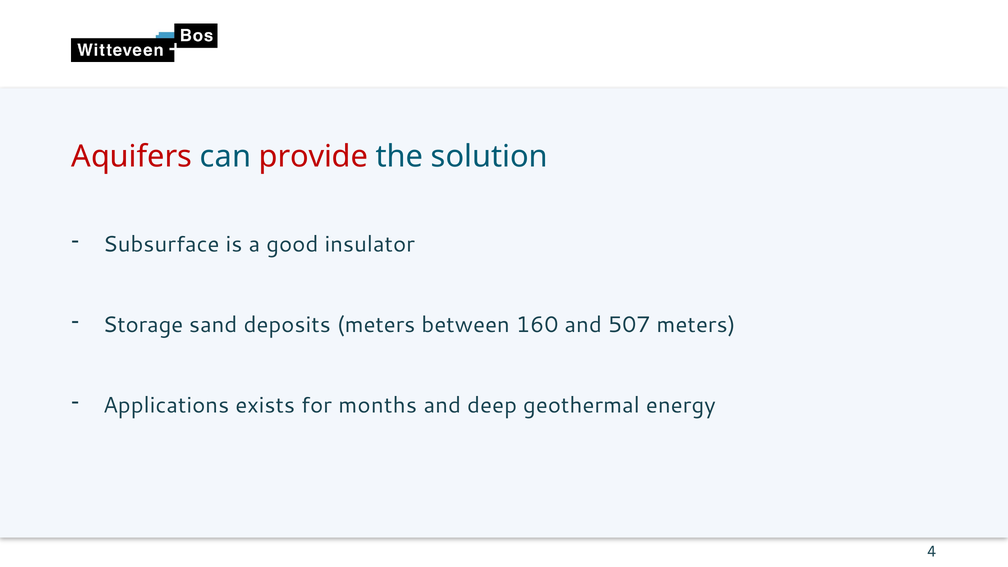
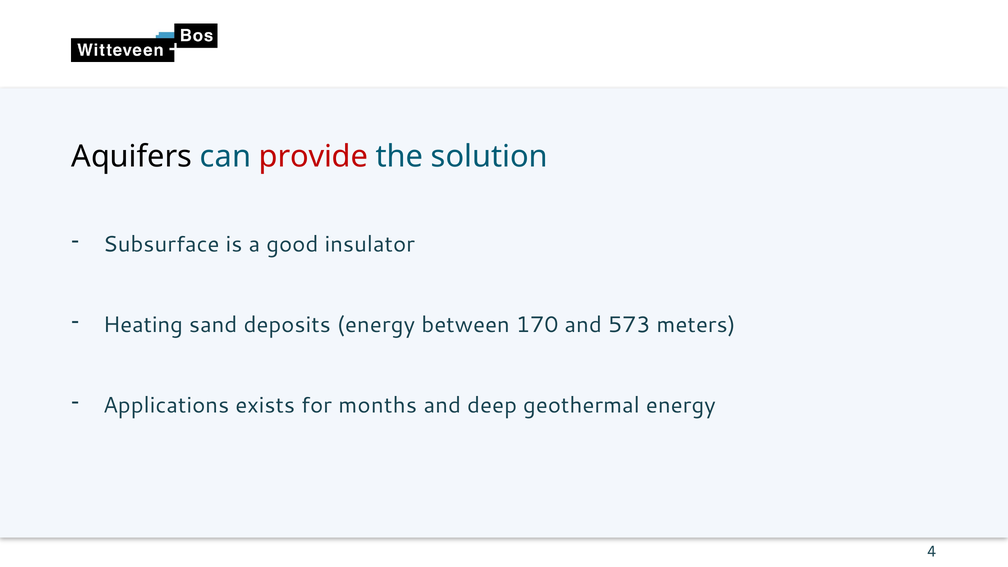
Aquifers colour: red -> black (132, 156)
Storage: Storage -> Heating (143, 325)
deposits meters: meters -> energy (376, 325)
160: 160 -> 170 (537, 325)
507: 507 -> 573 (629, 325)
